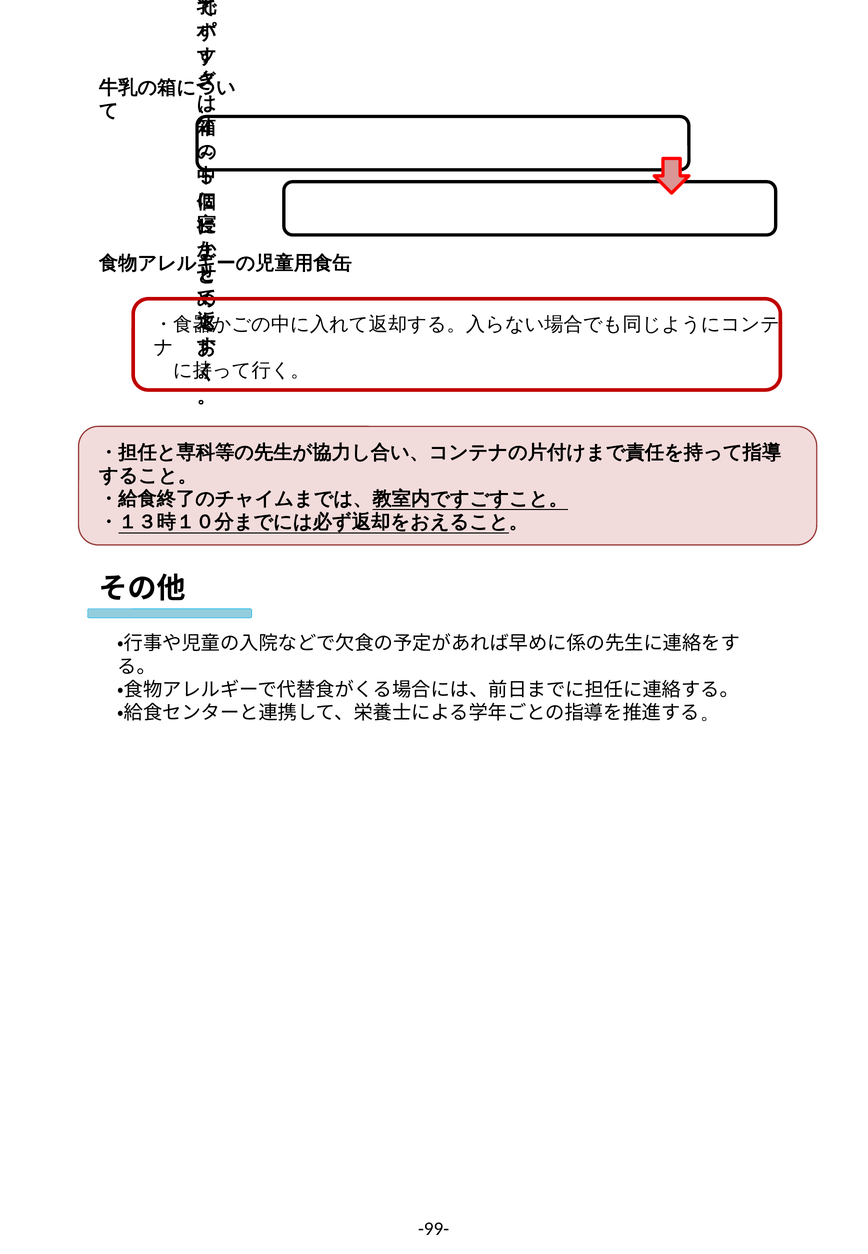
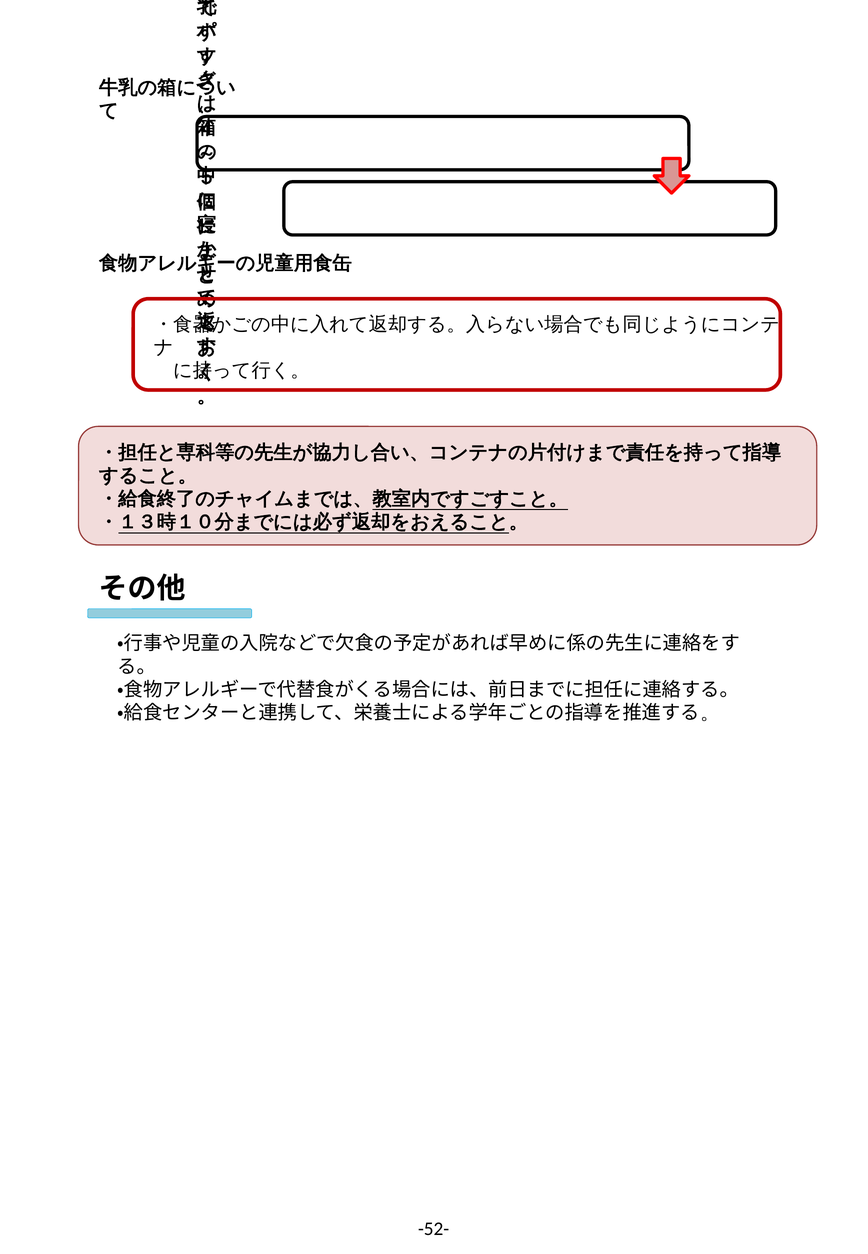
-99-: -99- -> -52- (434, 1229)
